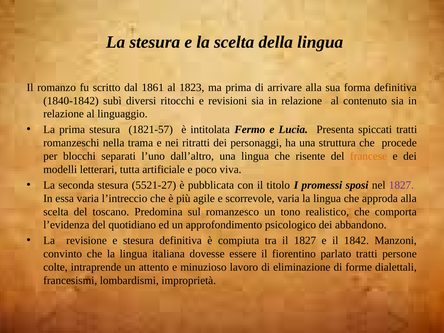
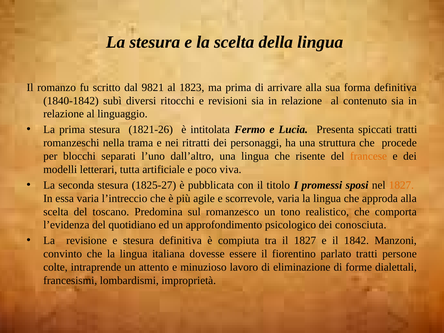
1861: 1861 -> 9821 (153, 87)
1821-57: 1821-57 -> 1821-26 (151, 130)
5521-27: 5521-27 -> 1825-27 (154, 185)
1827 colour: purple -> orange (401, 185)
abbandono: abbandono -> conosciuta (361, 225)
